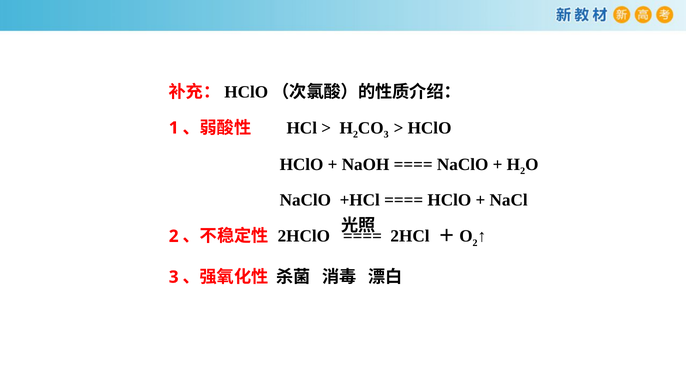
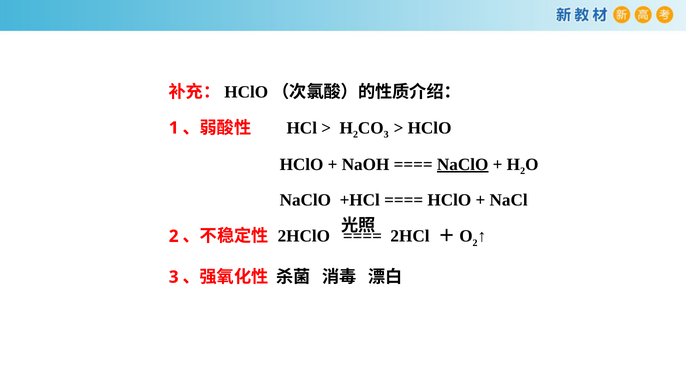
NaClO underline: none -> present (463, 164)
